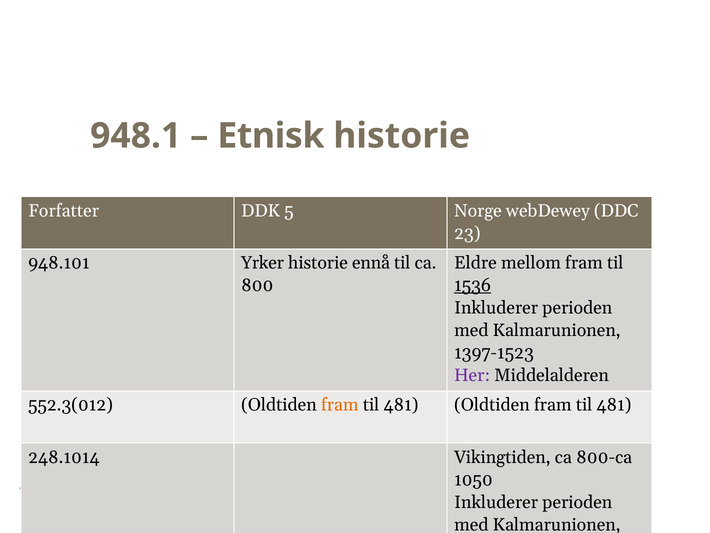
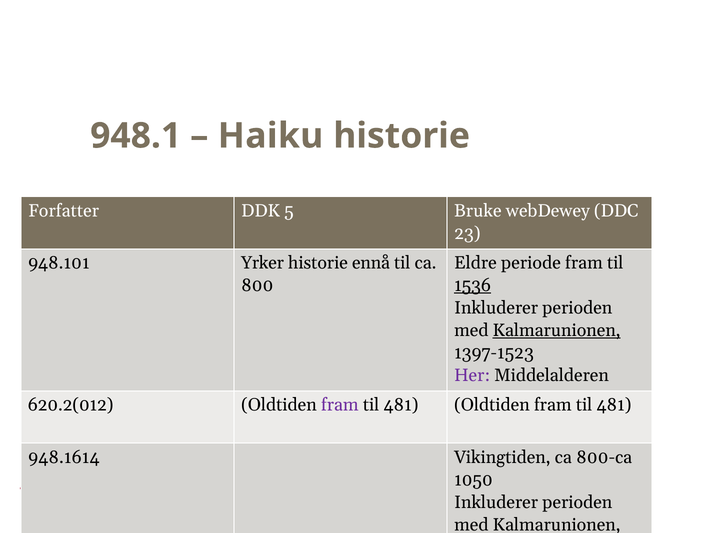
Etnisk: Etnisk -> Haiku (271, 136)
Norge: Norge -> Bruke (478, 211)
mellom: mellom -> periode (531, 263)
Kalmarunionen underline: none -> present (557, 330)
552.3(012: 552.3(012 -> 620.2(012 (71, 405)
fram colour: orange -> purple (340, 405)
248.1014: 248.1014 -> 948.1614 (64, 457)
